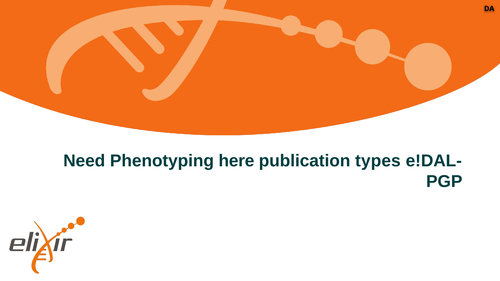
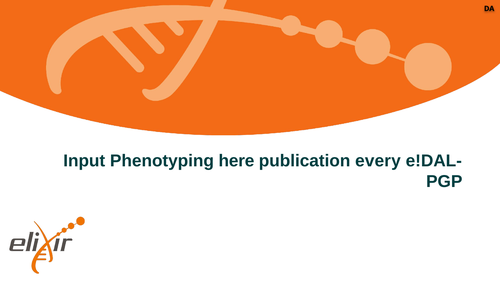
Need: Need -> Input (84, 161)
types: types -> every (378, 161)
